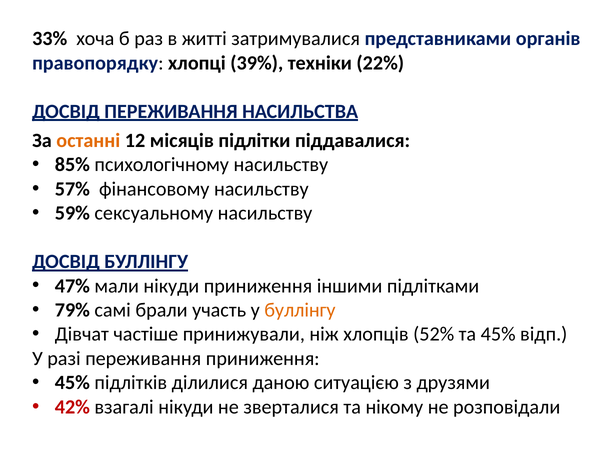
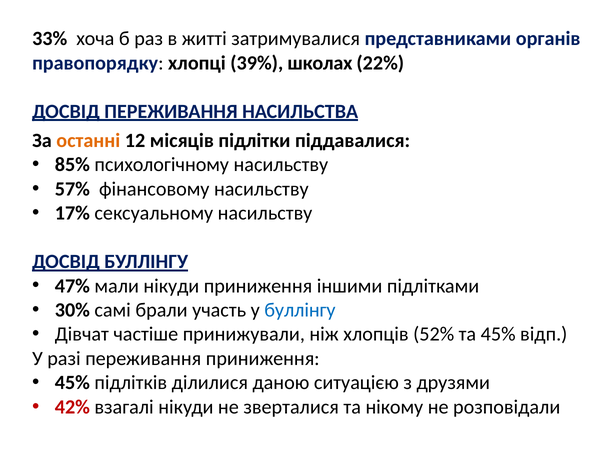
техніки: техніки -> школах (320, 63)
59%: 59% -> 17% (72, 213)
79%: 79% -> 30% (72, 310)
буллінгу colour: orange -> blue (300, 310)
